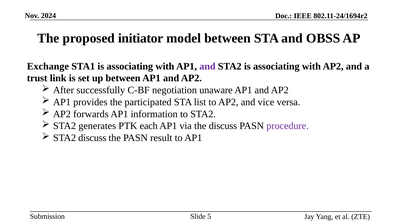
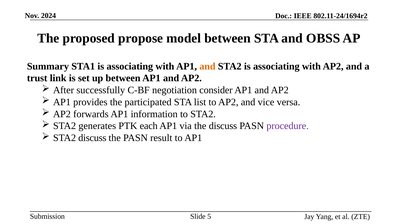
initiator: initiator -> propose (141, 38)
Exchange: Exchange -> Summary (48, 66)
and colour: purple -> orange (207, 66)
unaware: unaware -> consider (216, 90)
